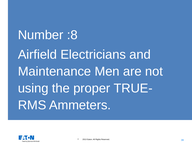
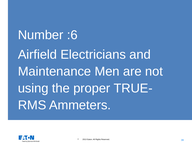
:8: :8 -> :6 (72, 35)
